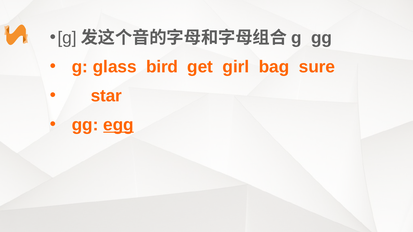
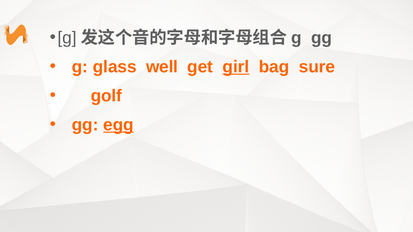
bird: bird -> well (162, 67)
girl underline: none -> present (236, 67)
star: star -> golf (106, 96)
